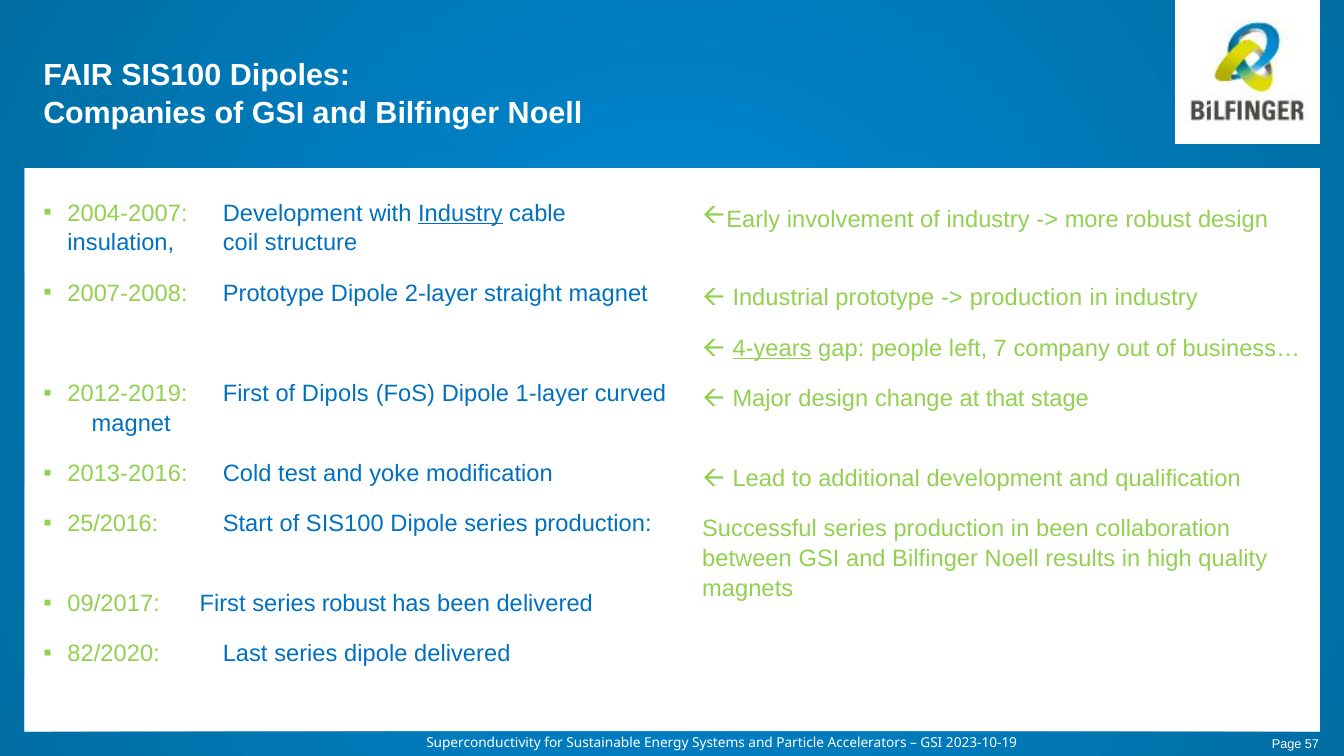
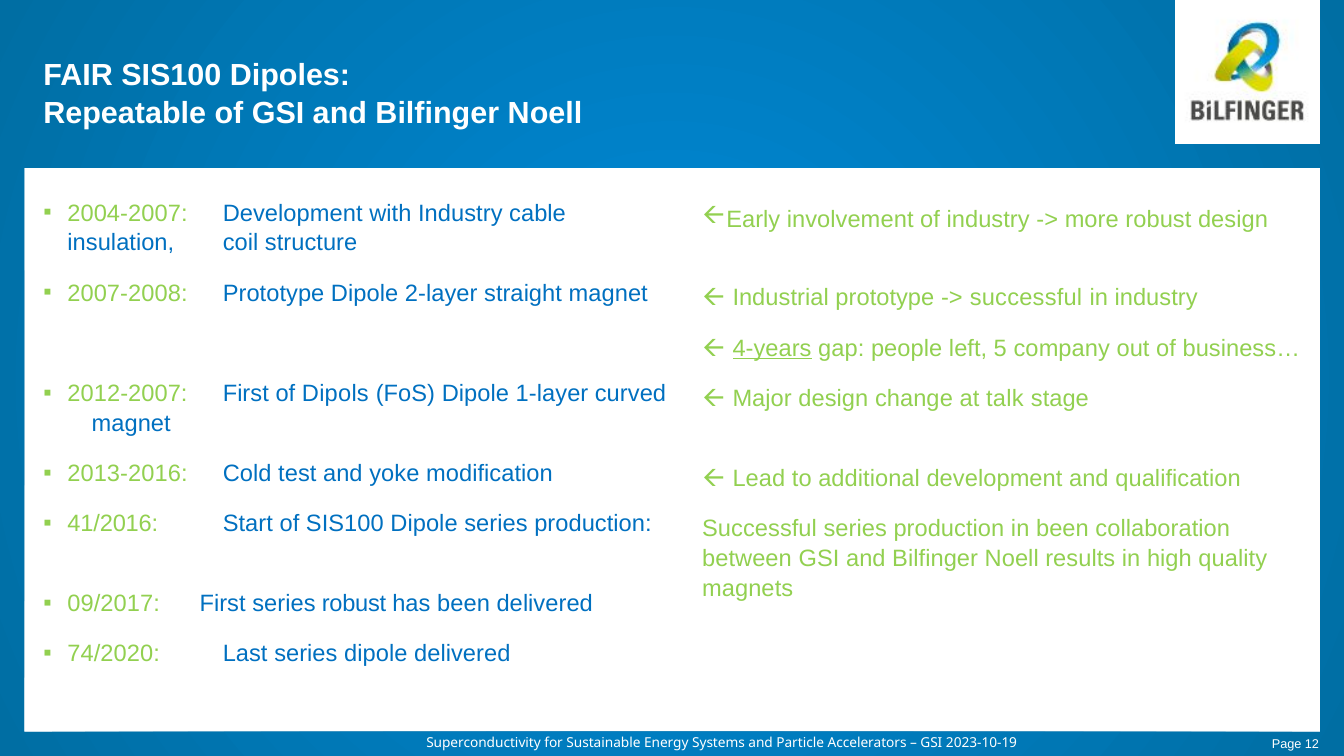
Companies: Companies -> Repeatable (125, 113)
Industry underline: present -> none (460, 213)
production: production -> successful (1026, 298)
7: 7 -> 5 (1000, 348)
2012-2019: 2012-2019 -> 2012-2007 (128, 394)
that: that -> talk (1005, 398)
25/2016: 25/2016 -> 41/2016 (113, 524)
82/2020: 82/2020 -> 74/2020 (114, 654)
57: 57 -> 12 (1312, 744)
